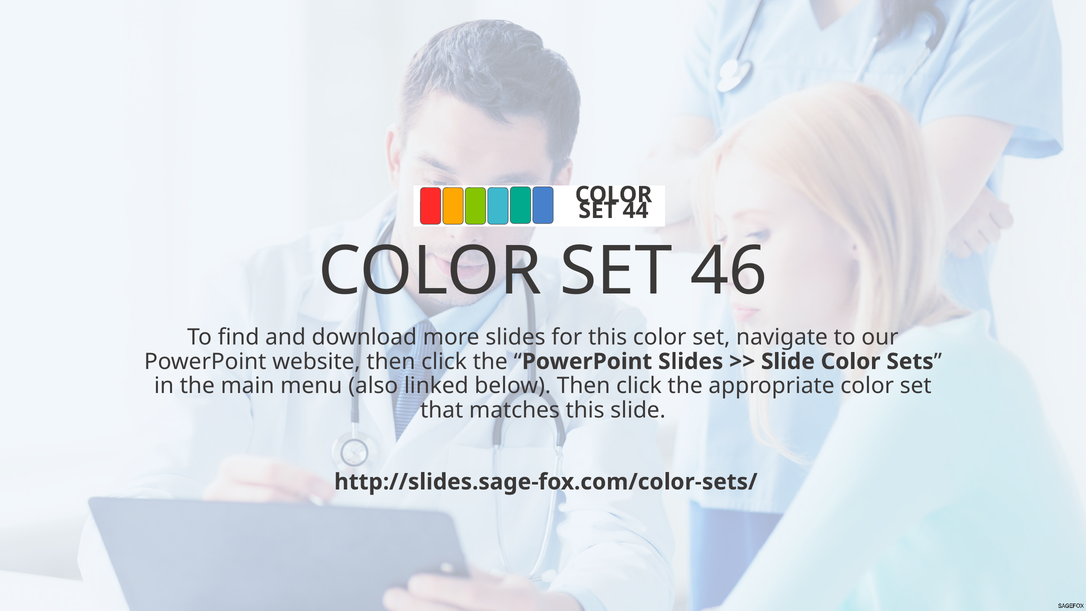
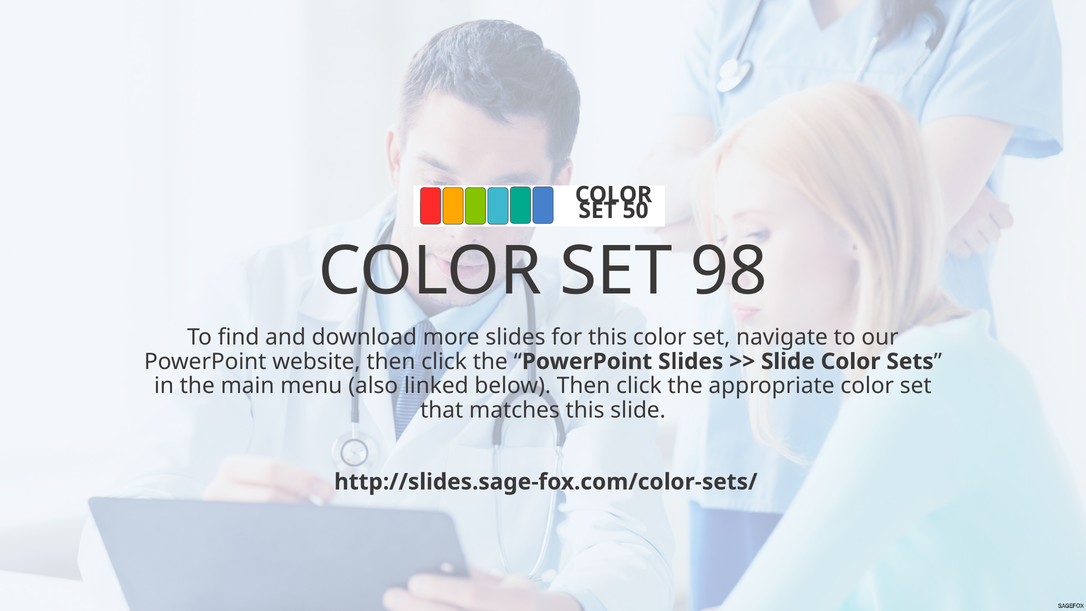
44: 44 -> 50 (636, 210)
46: 46 -> 98 (729, 271)
